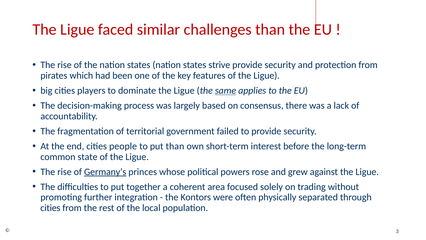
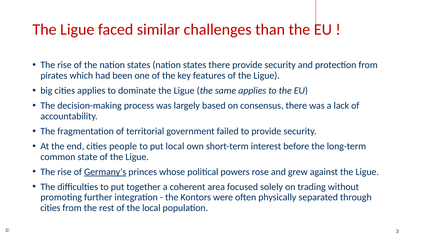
states strive: strive -> there (219, 65)
cities players: players -> applies (91, 91)
same underline: present -> none (226, 91)
put than: than -> local (175, 146)
